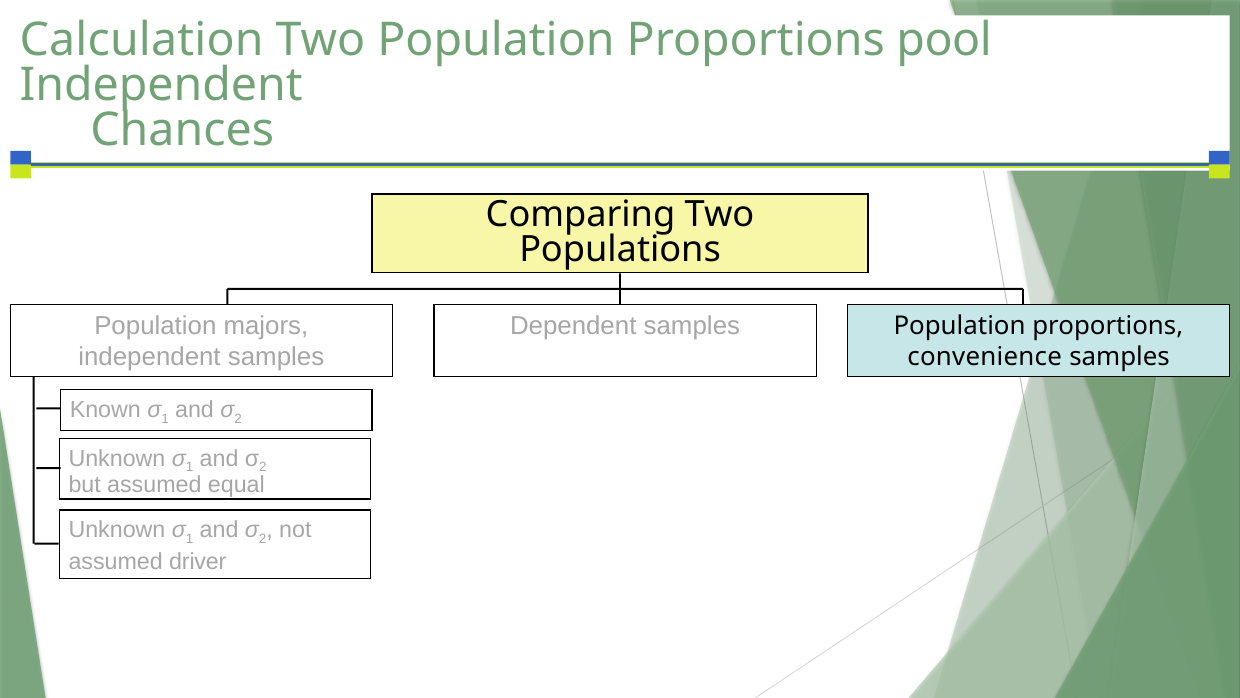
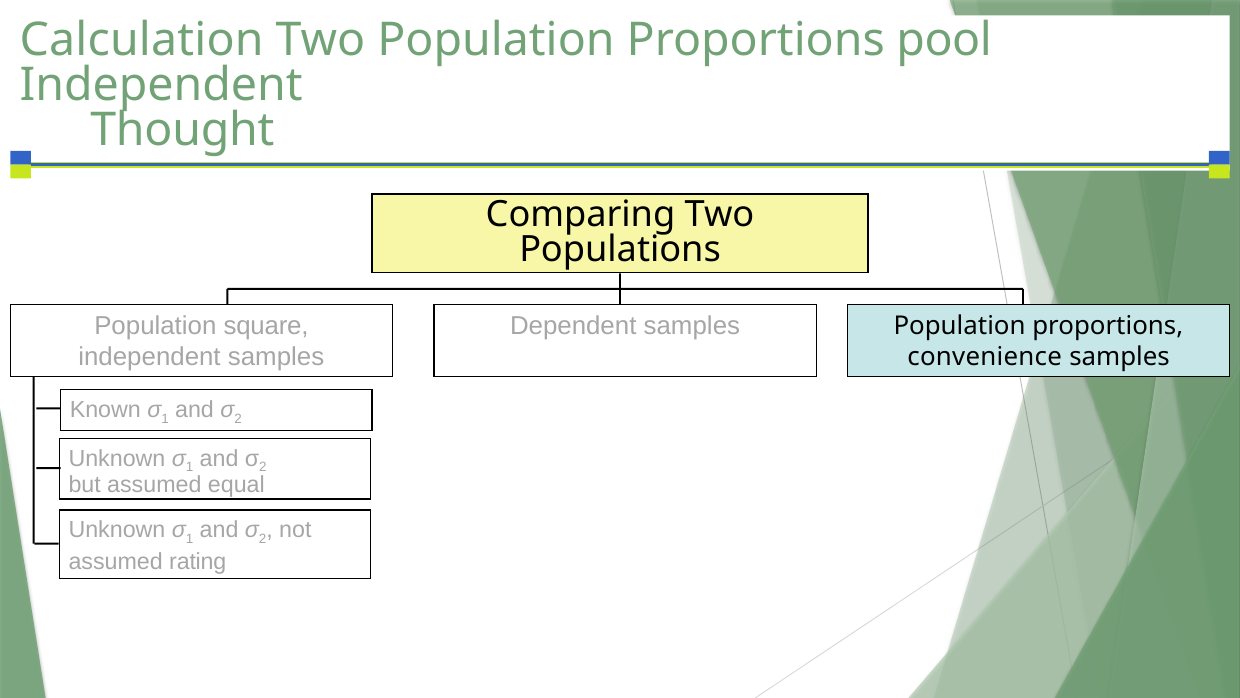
Chances: Chances -> Thought (182, 130)
majors: majors -> square (266, 326)
driver: driver -> rating (198, 562)
